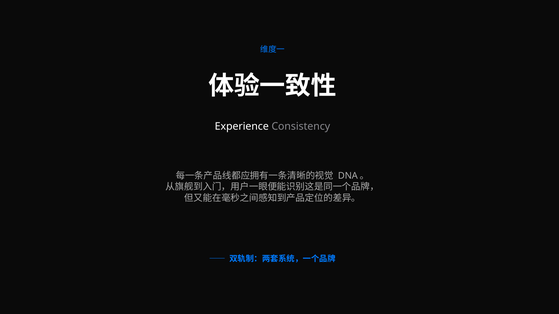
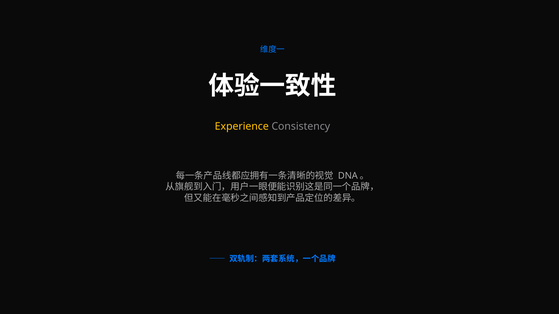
Experience colour: white -> yellow (242, 126)
